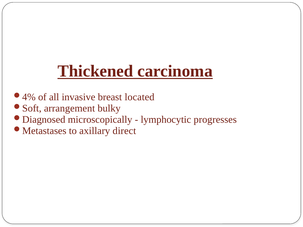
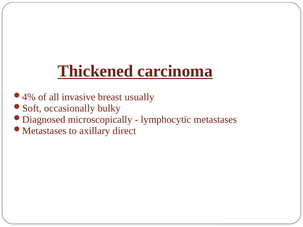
located: located -> usually (140, 97)
arrangement: arrangement -> occasionally (70, 109)
progresses: progresses -> metastases (215, 120)
